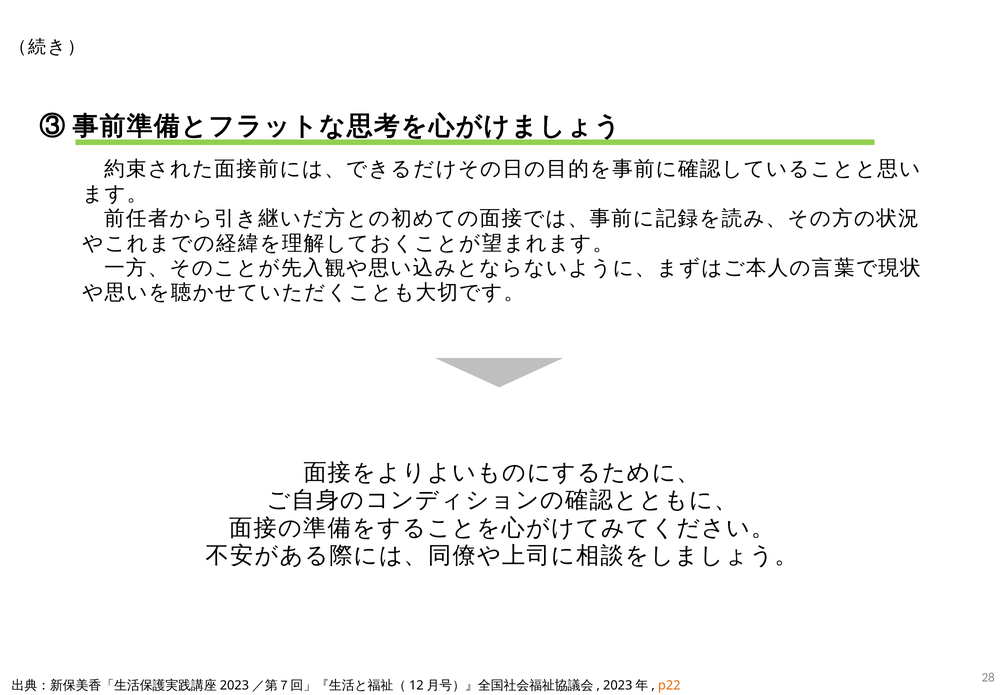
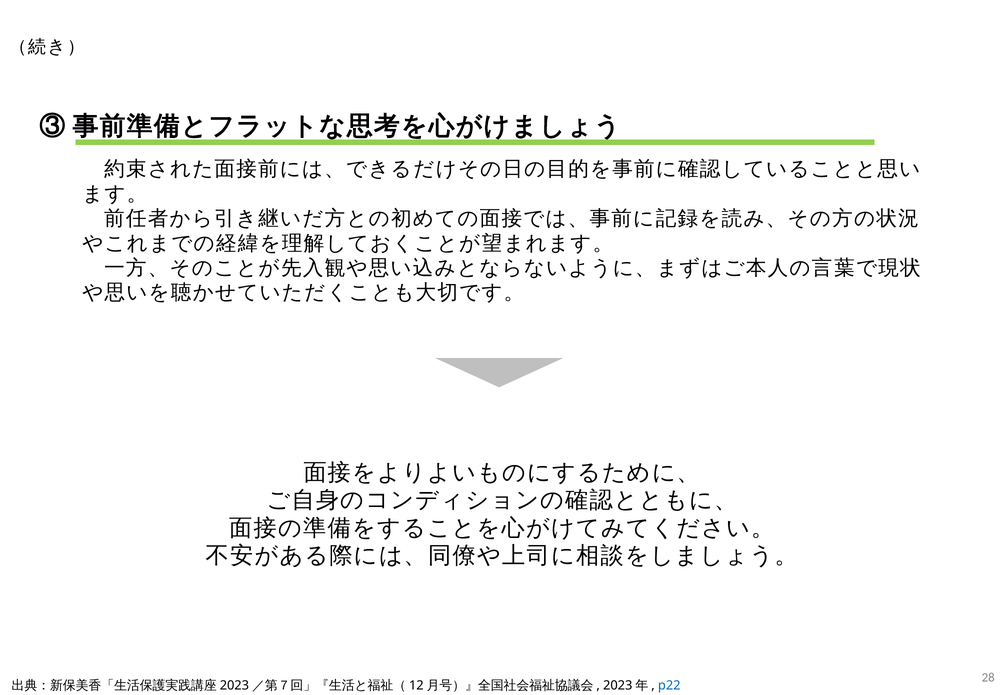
p22 colour: orange -> blue (669, 686)
